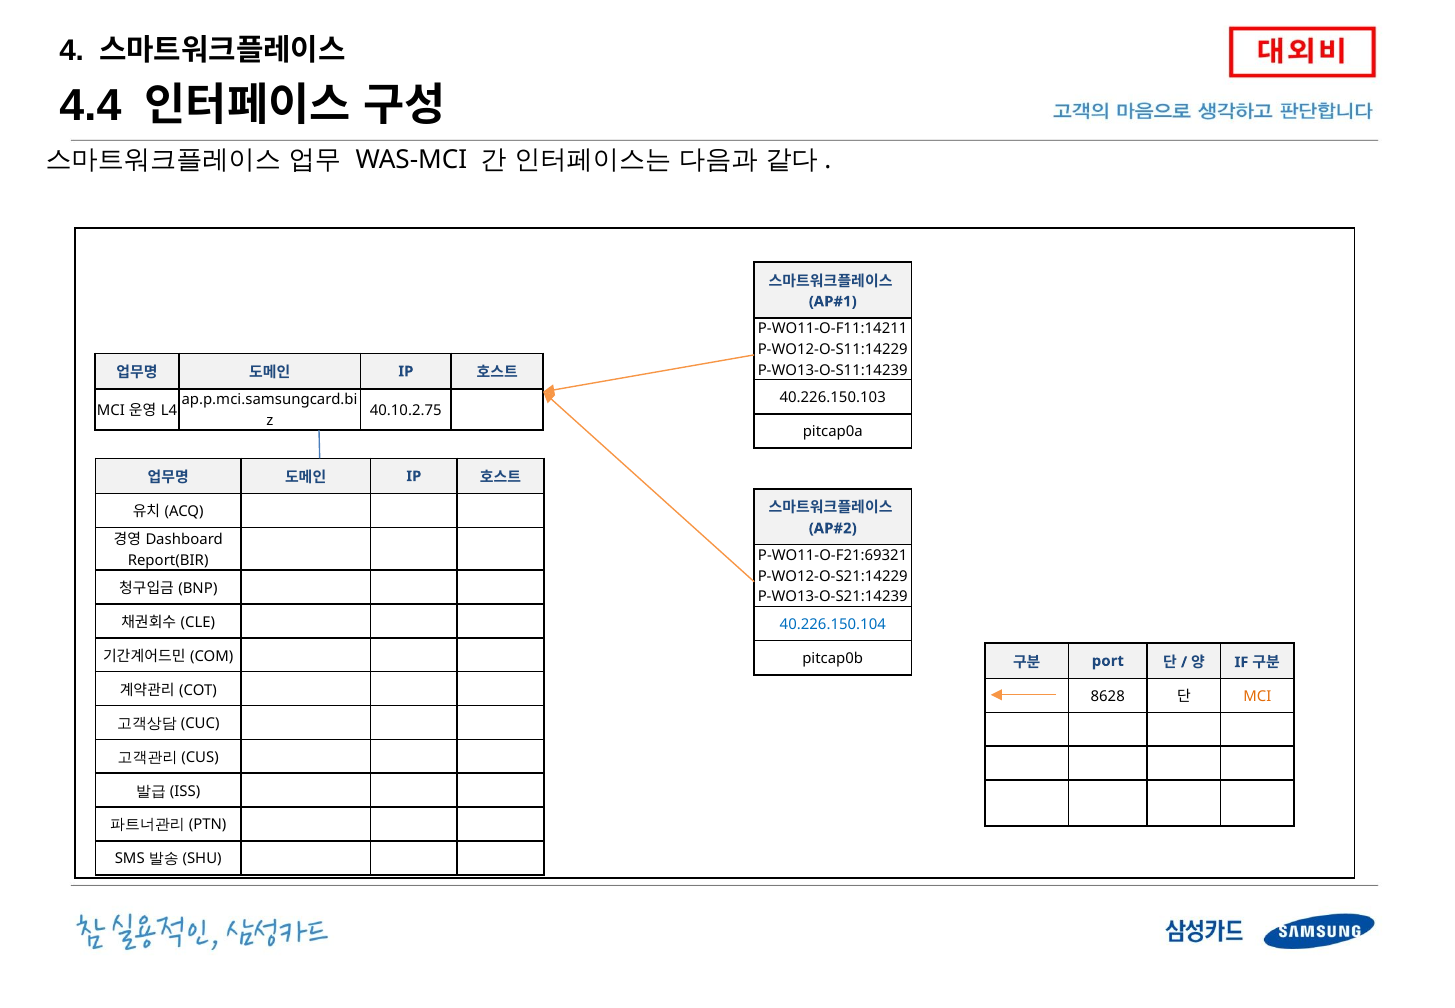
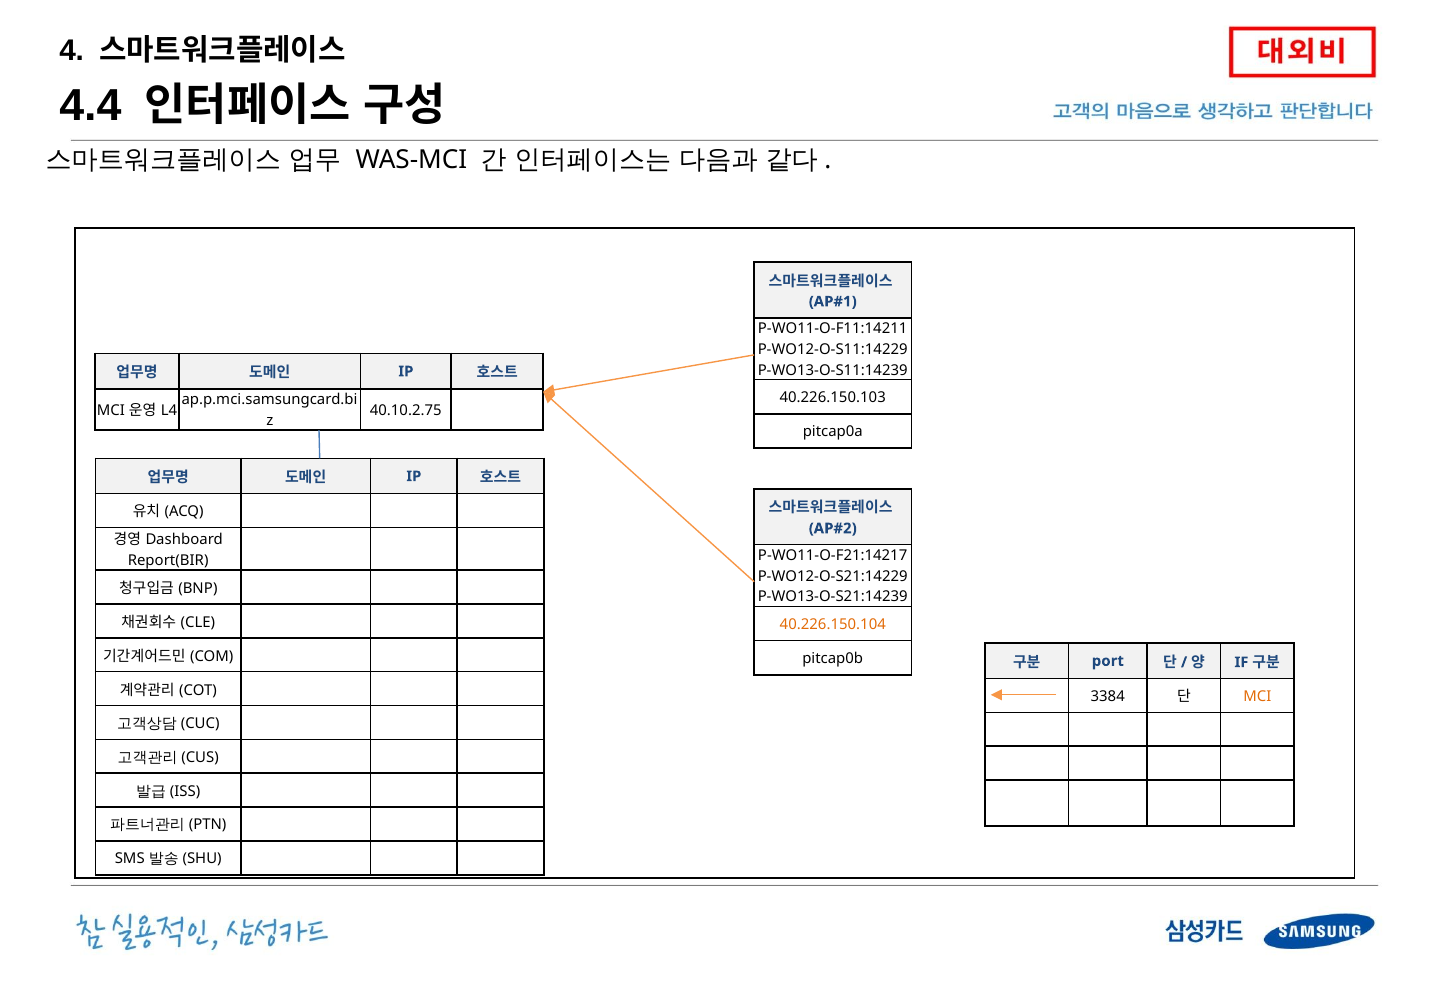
P-WO11-O-F21:69321: P-WO11-O-F21:69321 -> P-WO11-O-F21:14217 (833, 555)
40.226.150.104 colour: blue -> orange (833, 624)
8628: 8628 -> 3384 (1108, 696)
